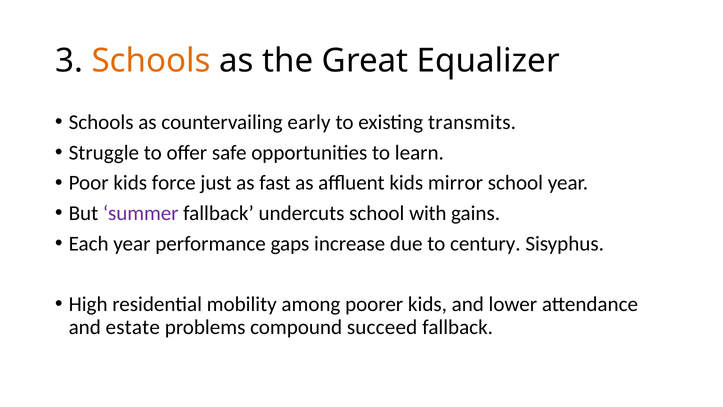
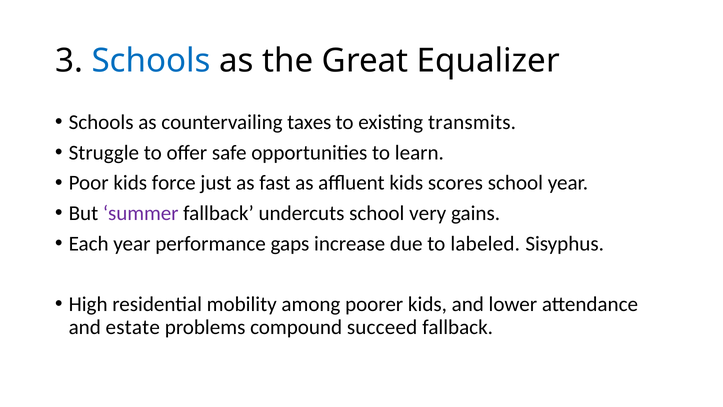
Schools colour: orange -> blue (151, 61)
early: early -> taxes (309, 122)
mirror: mirror -> scores (455, 183)
with: with -> very (428, 213)
century: century -> labeled (485, 243)
